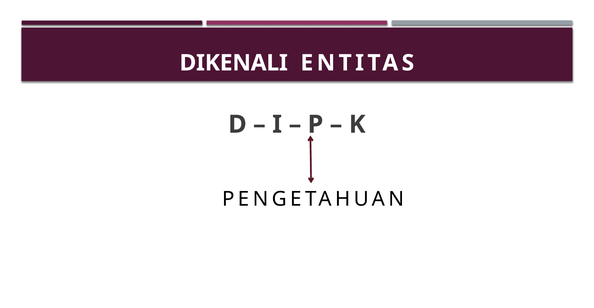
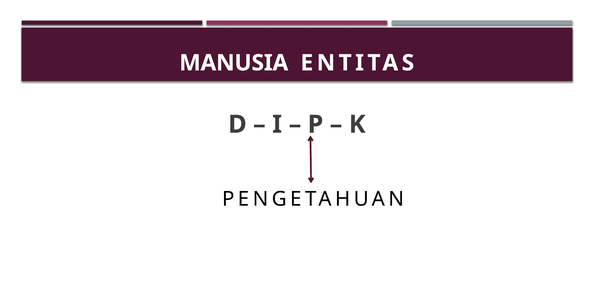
DIKENALI: DIKENALI -> MANUSIA (234, 63)
